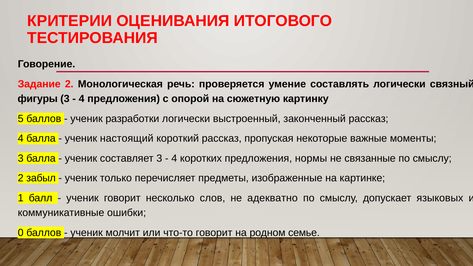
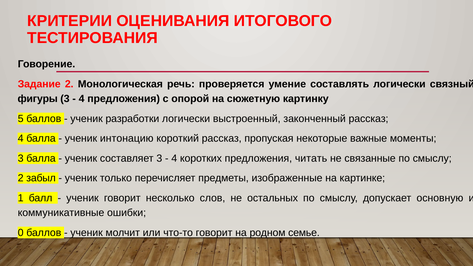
настоящий: настоящий -> интонацию (127, 139)
нормы: нормы -> читать (311, 158)
адекватно: адекватно -> остальных (273, 198)
языковых: языковых -> основную (440, 198)
